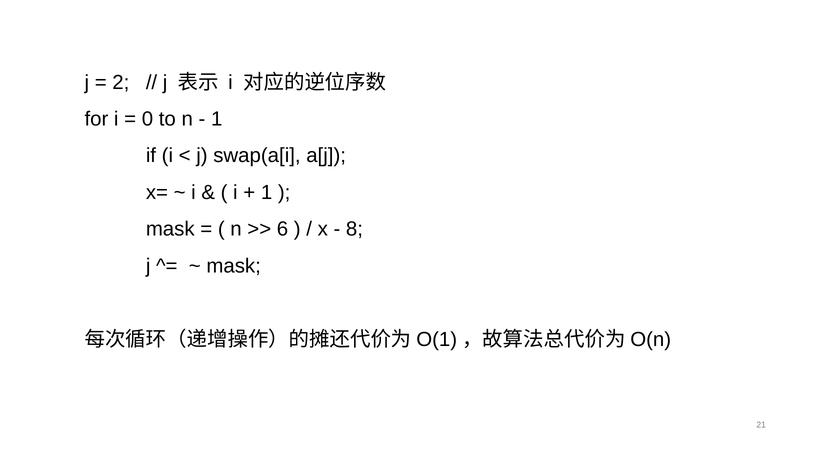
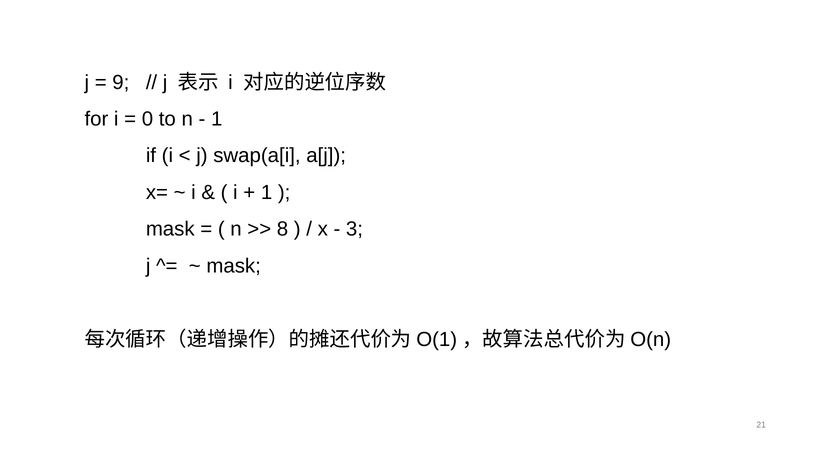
2: 2 -> 9 (121, 82)
6: 6 -> 8 (283, 229)
8: 8 -> 3 (354, 229)
